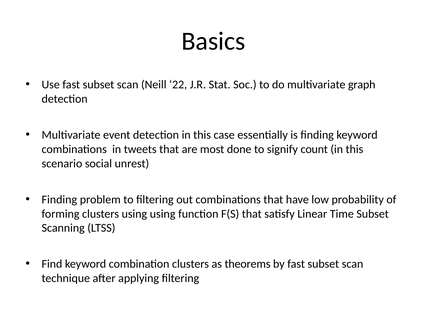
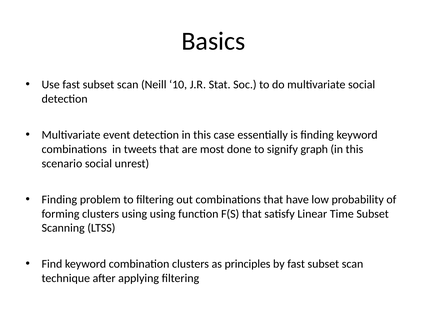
22: 22 -> 10 (178, 85)
multivariate graph: graph -> social (362, 85)
count: count -> graph (314, 149)
theorems: theorems -> principles (248, 264)
